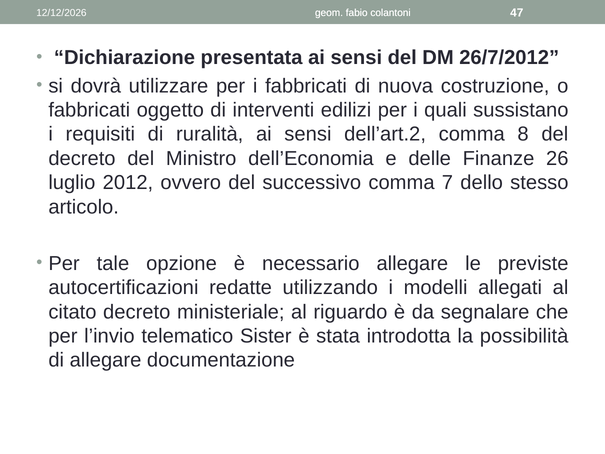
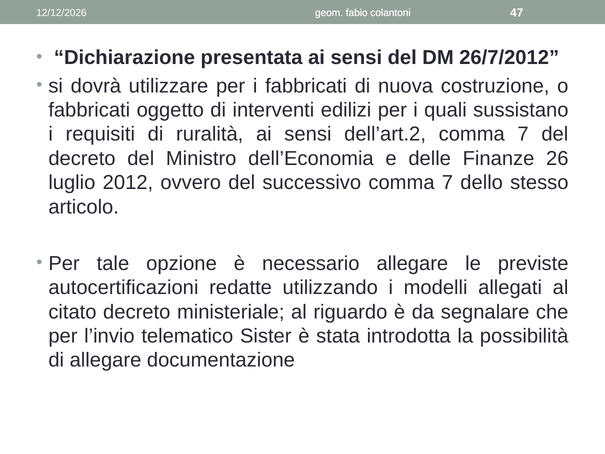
dell’art.2 comma 8: 8 -> 7 (523, 134)
